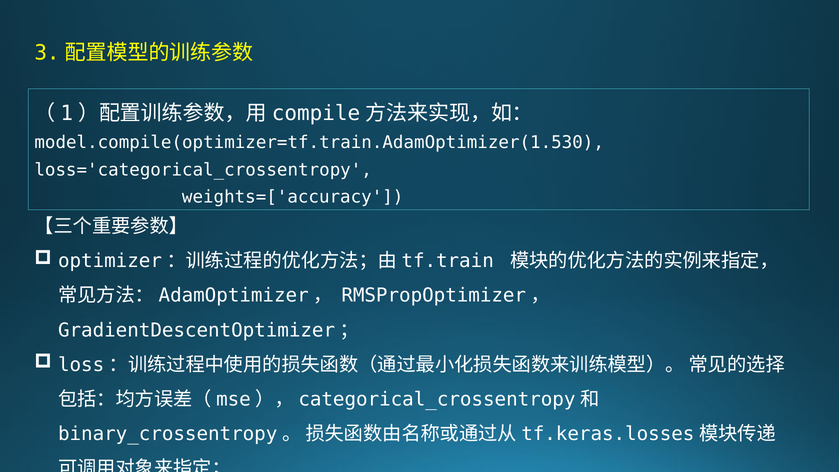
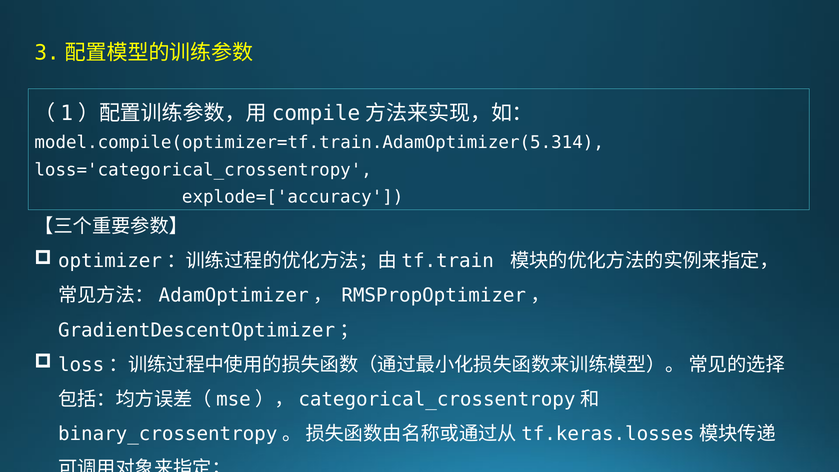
model.compile(optimizer=tf.train.AdamOptimizer(1.530: model.compile(optimizer=tf.train.AdamOptimizer(1.530 -> model.compile(optimizer=tf.train.AdamOptimizer(5.314 (319, 143)
weights=['accuracy: weights=['accuracy -> explode=['accuracy (293, 197)
